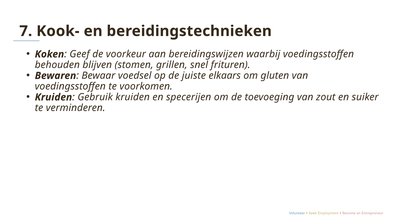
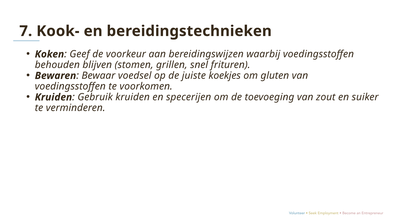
elkaars: elkaars -> koekjes (225, 76)
